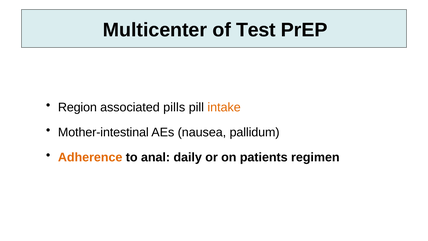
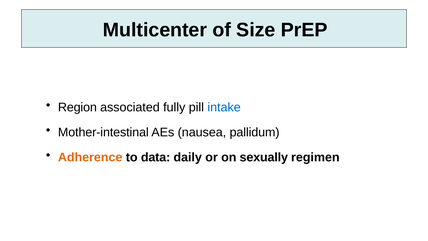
Test: Test -> Size (256, 30)
pills: pills -> fully (174, 107)
intake colour: orange -> blue (224, 107)
anal: anal -> data (156, 157)
patients: patients -> sexually (264, 157)
